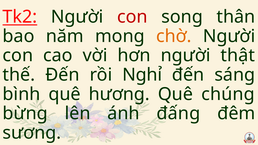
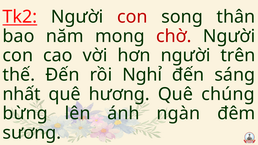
chờ colour: orange -> red (174, 36)
thật: thật -> trên (238, 56)
bình: bình -> nhất (22, 94)
đấng: đấng -> ngàn (178, 114)
